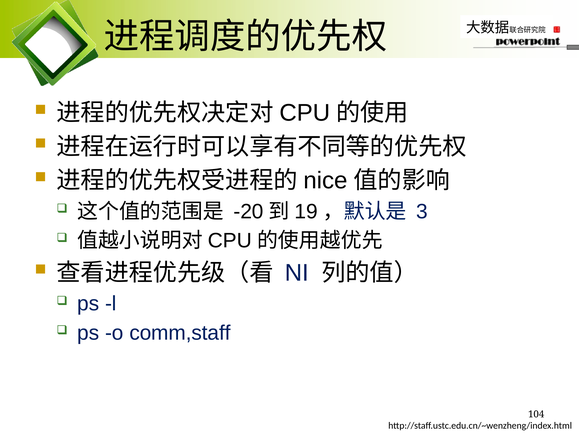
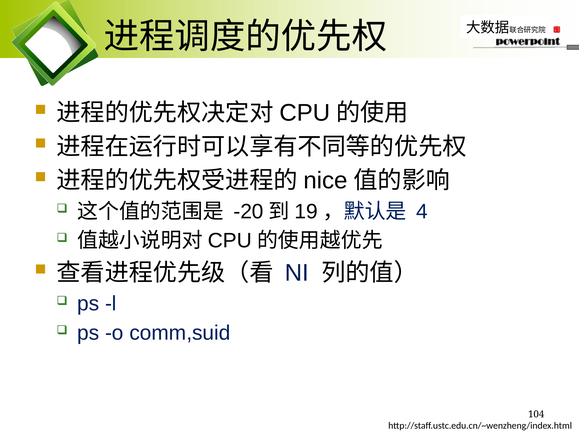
3: 3 -> 4 (422, 212)
comm,staff: comm,staff -> comm,suid (180, 333)
